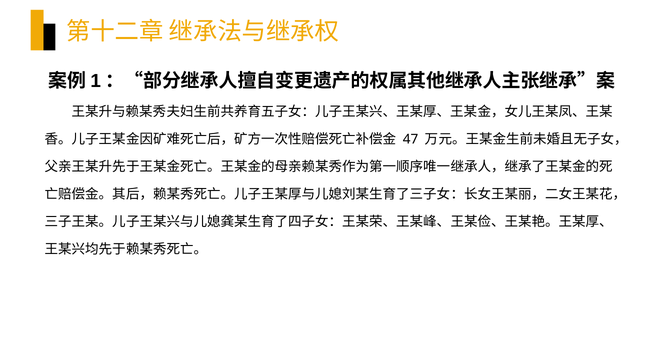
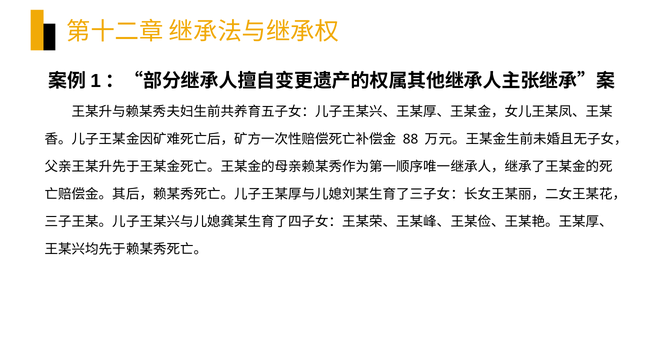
47: 47 -> 88 (411, 139)
